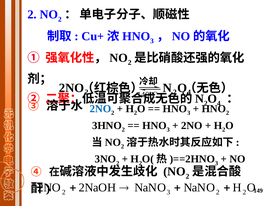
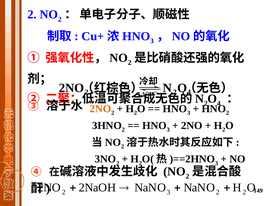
2NO colour: blue -> orange (100, 109)
